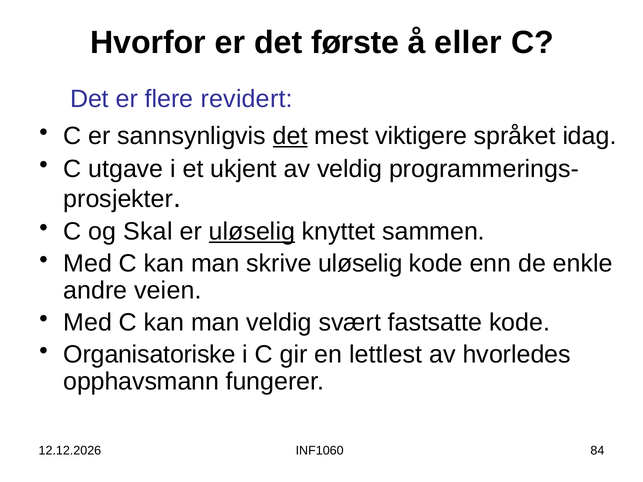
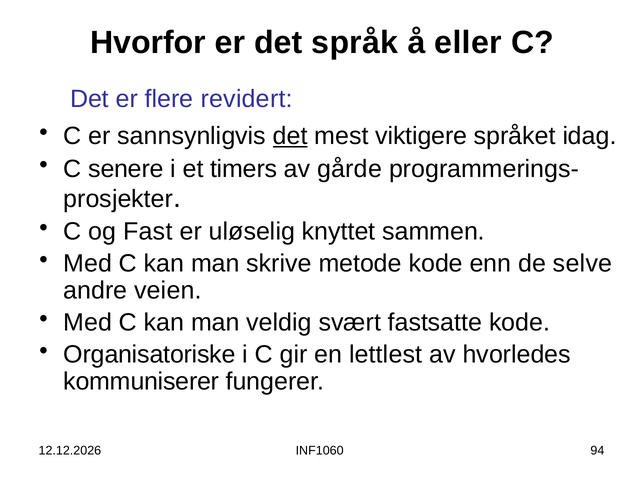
første: første -> språk (355, 42)
utgave: utgave -> senere (126, 169)
ukjent: ukjent -> timers (244, 169)
av veldig: veldig -> gårde (349, 169)
Skal: Skal -> Fast (148, 232)
uløselig underline: present -> none (252, 232)
skrive uløselig: uløselig -> metode (360, 264)
enkle: enkle -> selve (583, 264)
opphavsmann: opphavsmann -> kommuniserer (141, 382)
84: 84 -> 94 (597, 451)
